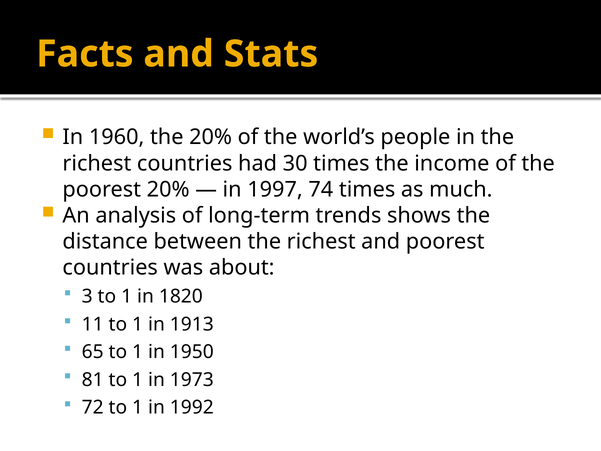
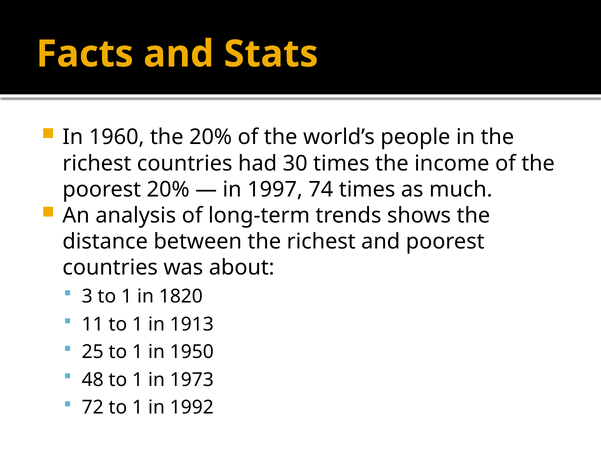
65: 65 -> 25 (93, 352)
81: 81 -> 48 (93, 380)
